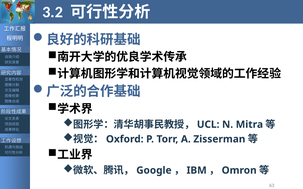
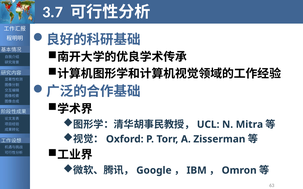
3.2: 3.2 -> 3.7 (53, 12)
